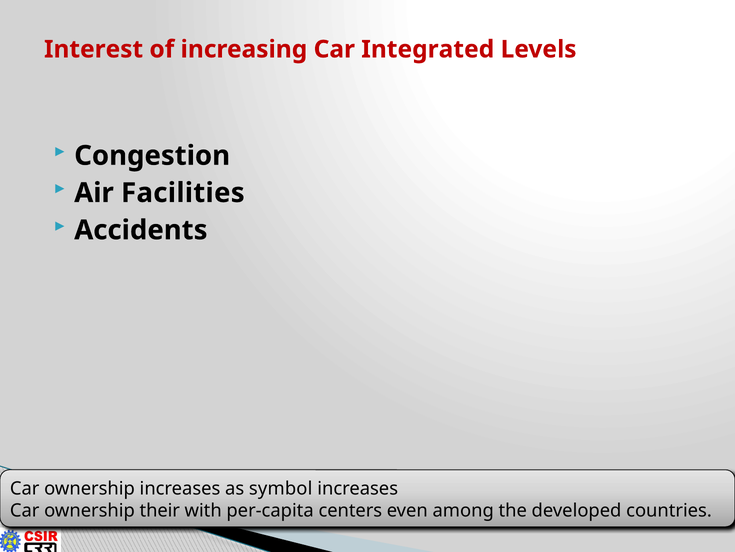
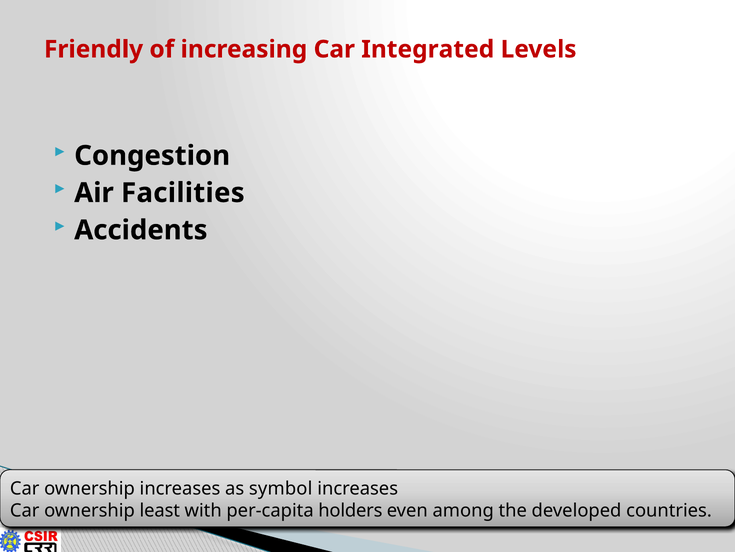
Interest: Interest -> Friendly (94, 49)
their: their -> least (160, 510)
centers: centers -> holders (350, 510)
